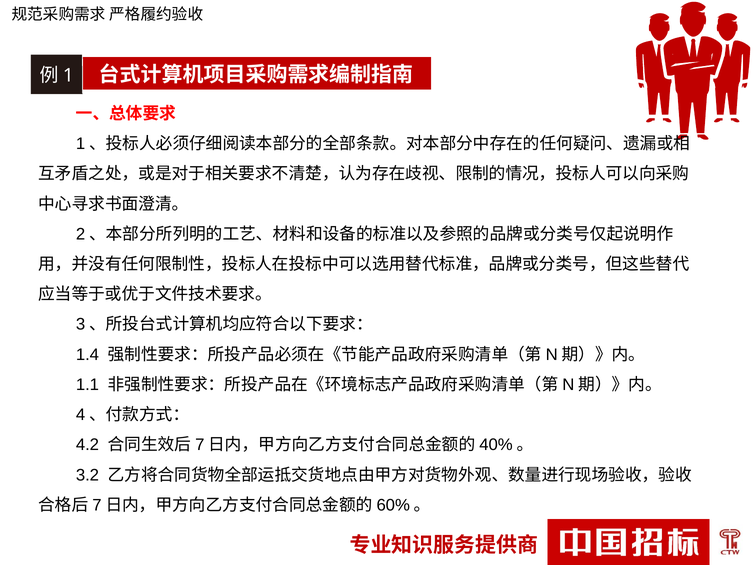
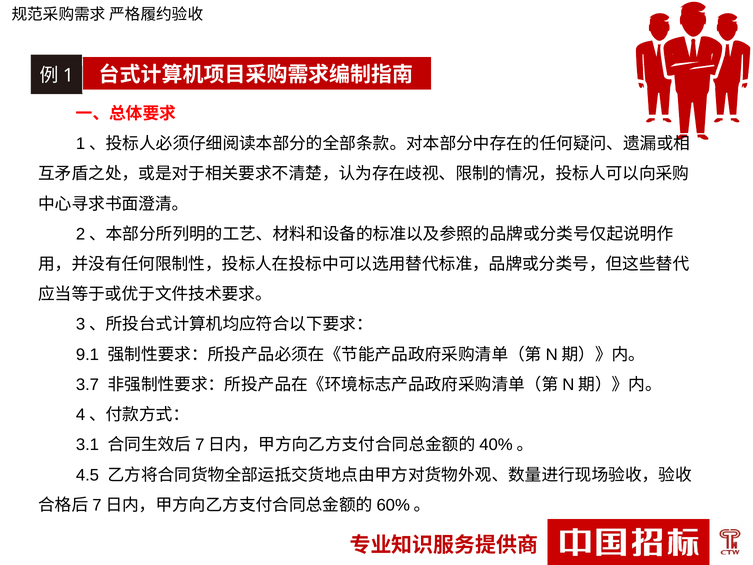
1.4: 1.4 -> 9.1 (87, 354)
1.1: 1.1 -> 3.7 (87, 385)
4.2: 4.2 -> 3.1 (87, 445)
3.2: 3.2 -> 4.5 (87, 475)
